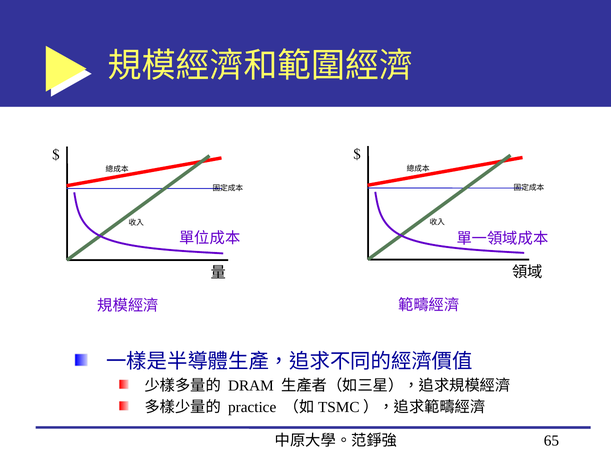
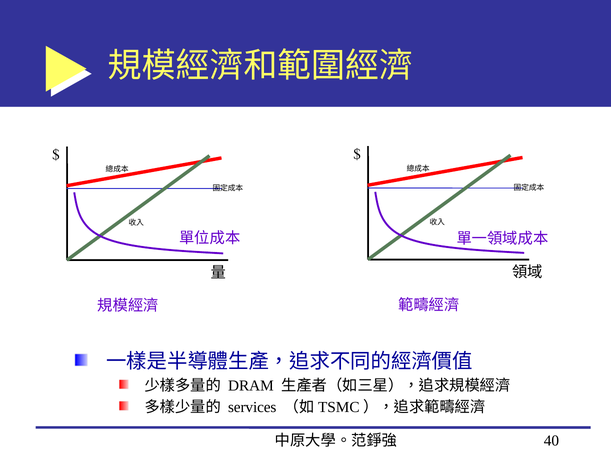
practice: practice -> services (252, 407)
65: 65 -> 40 (551, 441)
